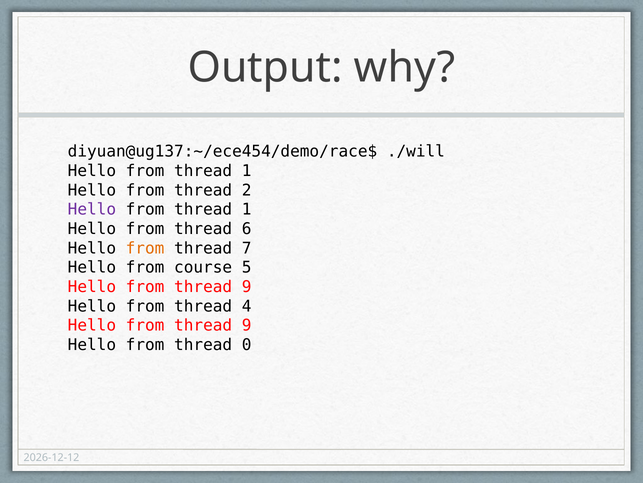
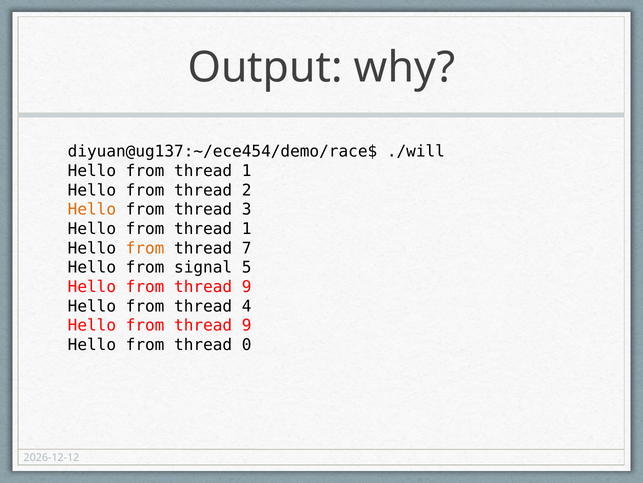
Hello colour: purple -> orange (92, 209)
1: 1 -> 3 (247, 209)
6: 6 -> 1 (247, 229)
course: course -> signal (203, 267)
